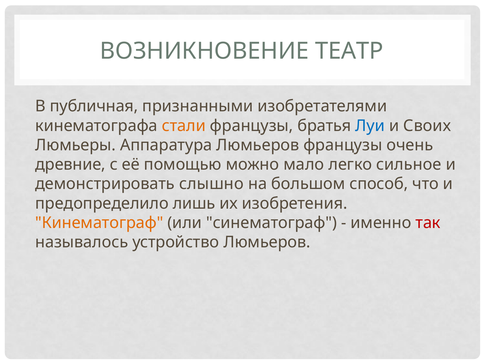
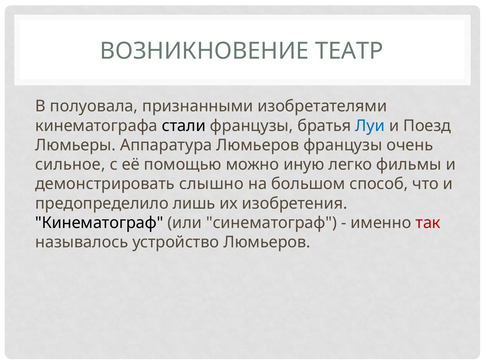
публичная: публичная -> полуовала (94, 106)
стали colour: orange -> black (184, 126)
Своих: Своих -> Поезд (427, 126)
древние: древние -> сильное (70, 164)
мало: мало -> иную (304, 164)
сильное: сильное -> фильмы (409, 164)
Кинематограф colour: orange -> black (99, 223)
